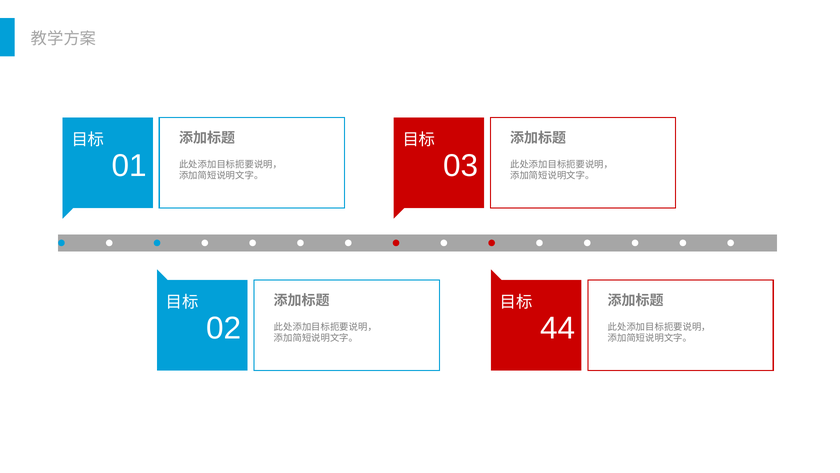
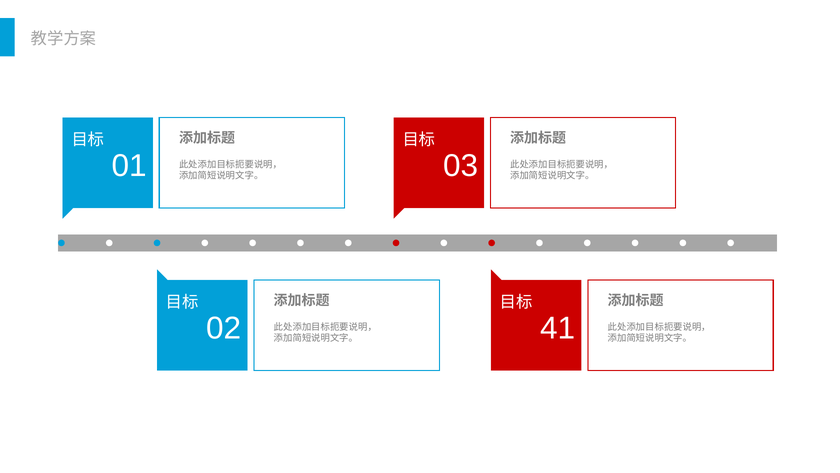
44: 44 -> 41 (558, 328)
